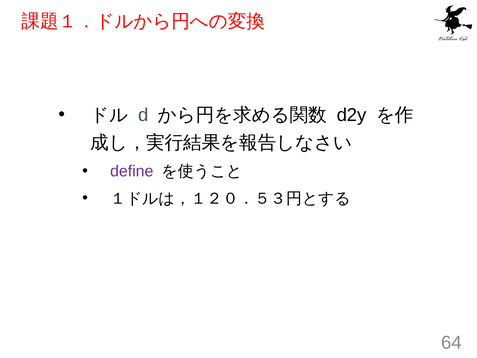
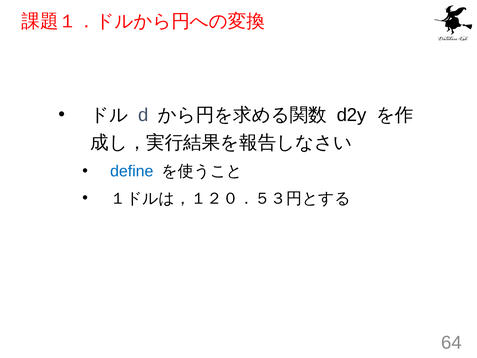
define colour: purple -> blue (132, 171)
